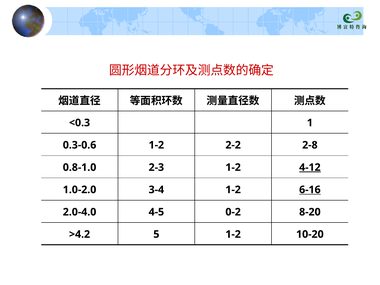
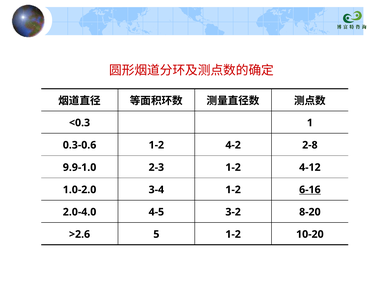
2-2: 2-2 -> 4-2 (233, 145)
0.8-1.0: 0.8-1.0 -> 9.9-1.0 (80, 167)
4-12 underline: present -> none (310, 167)
0-2: 0-2 -> 3-2 (233, 212)
>4.2: >4.2 -> >2.6 (80, 234)
